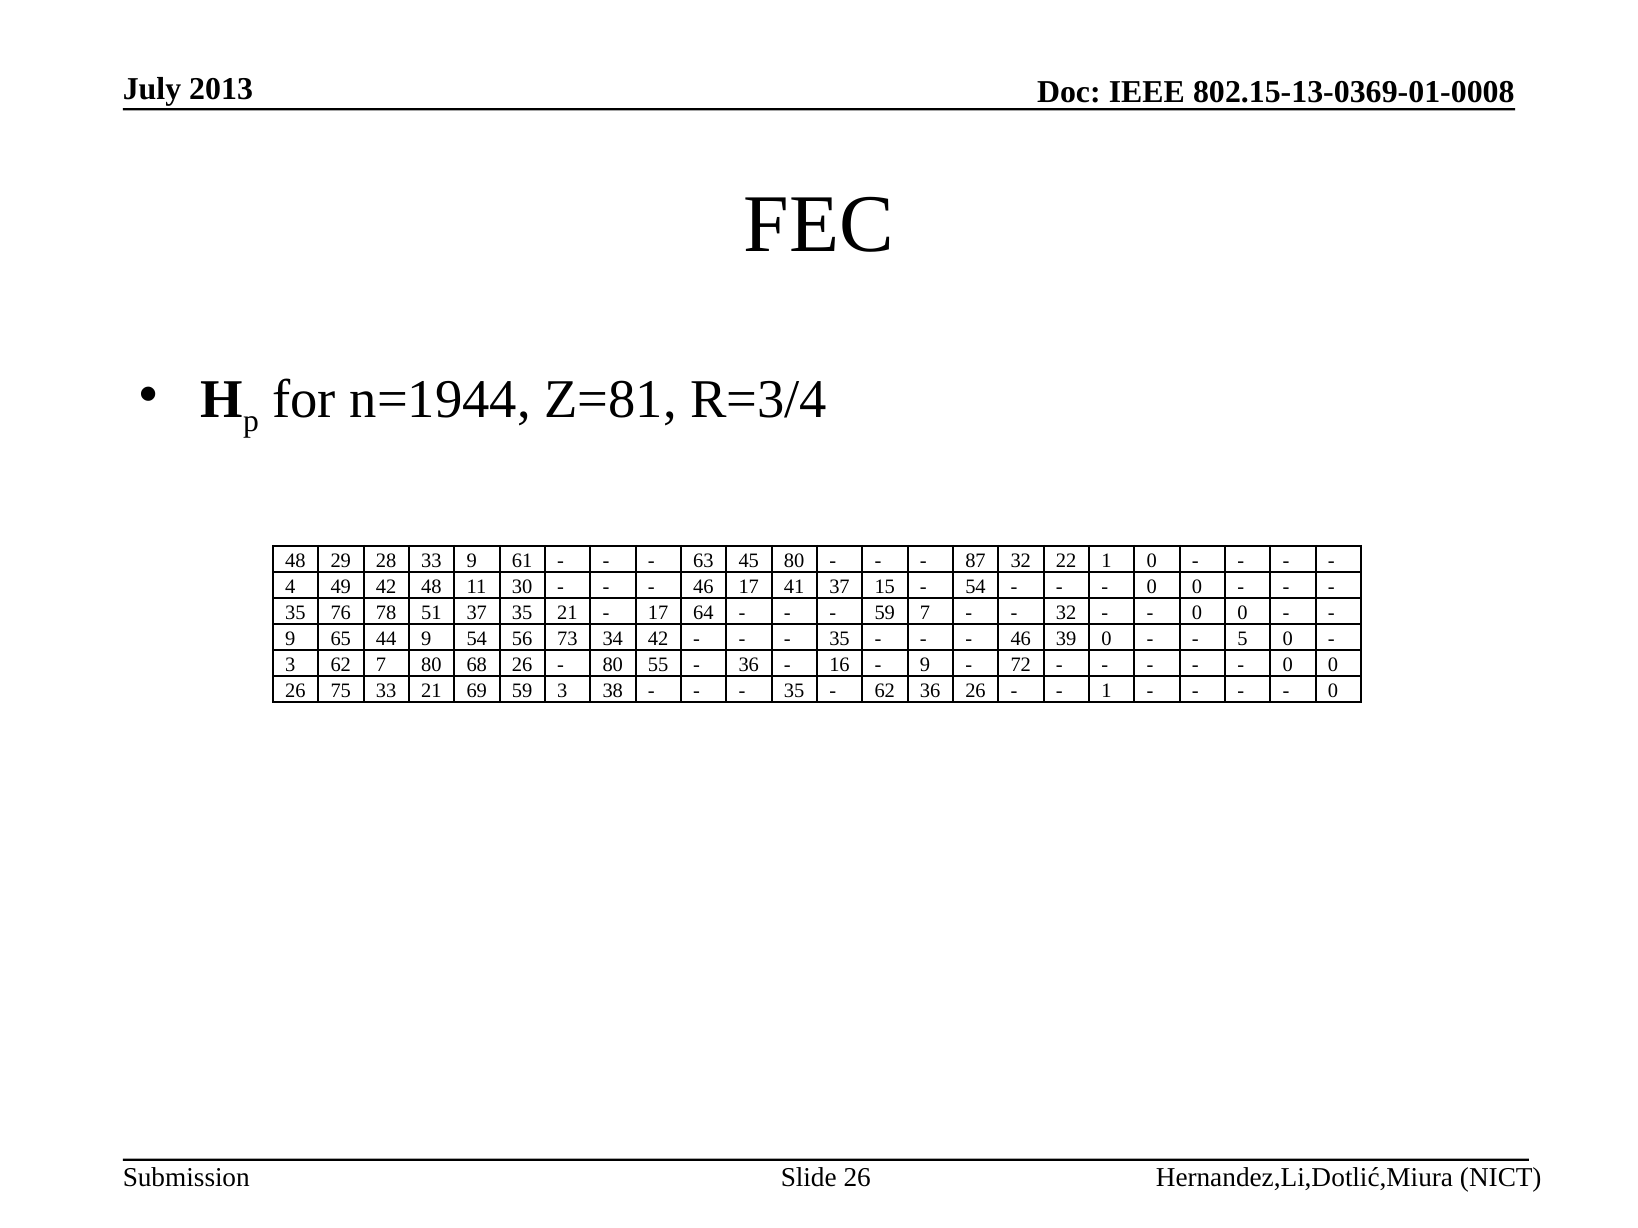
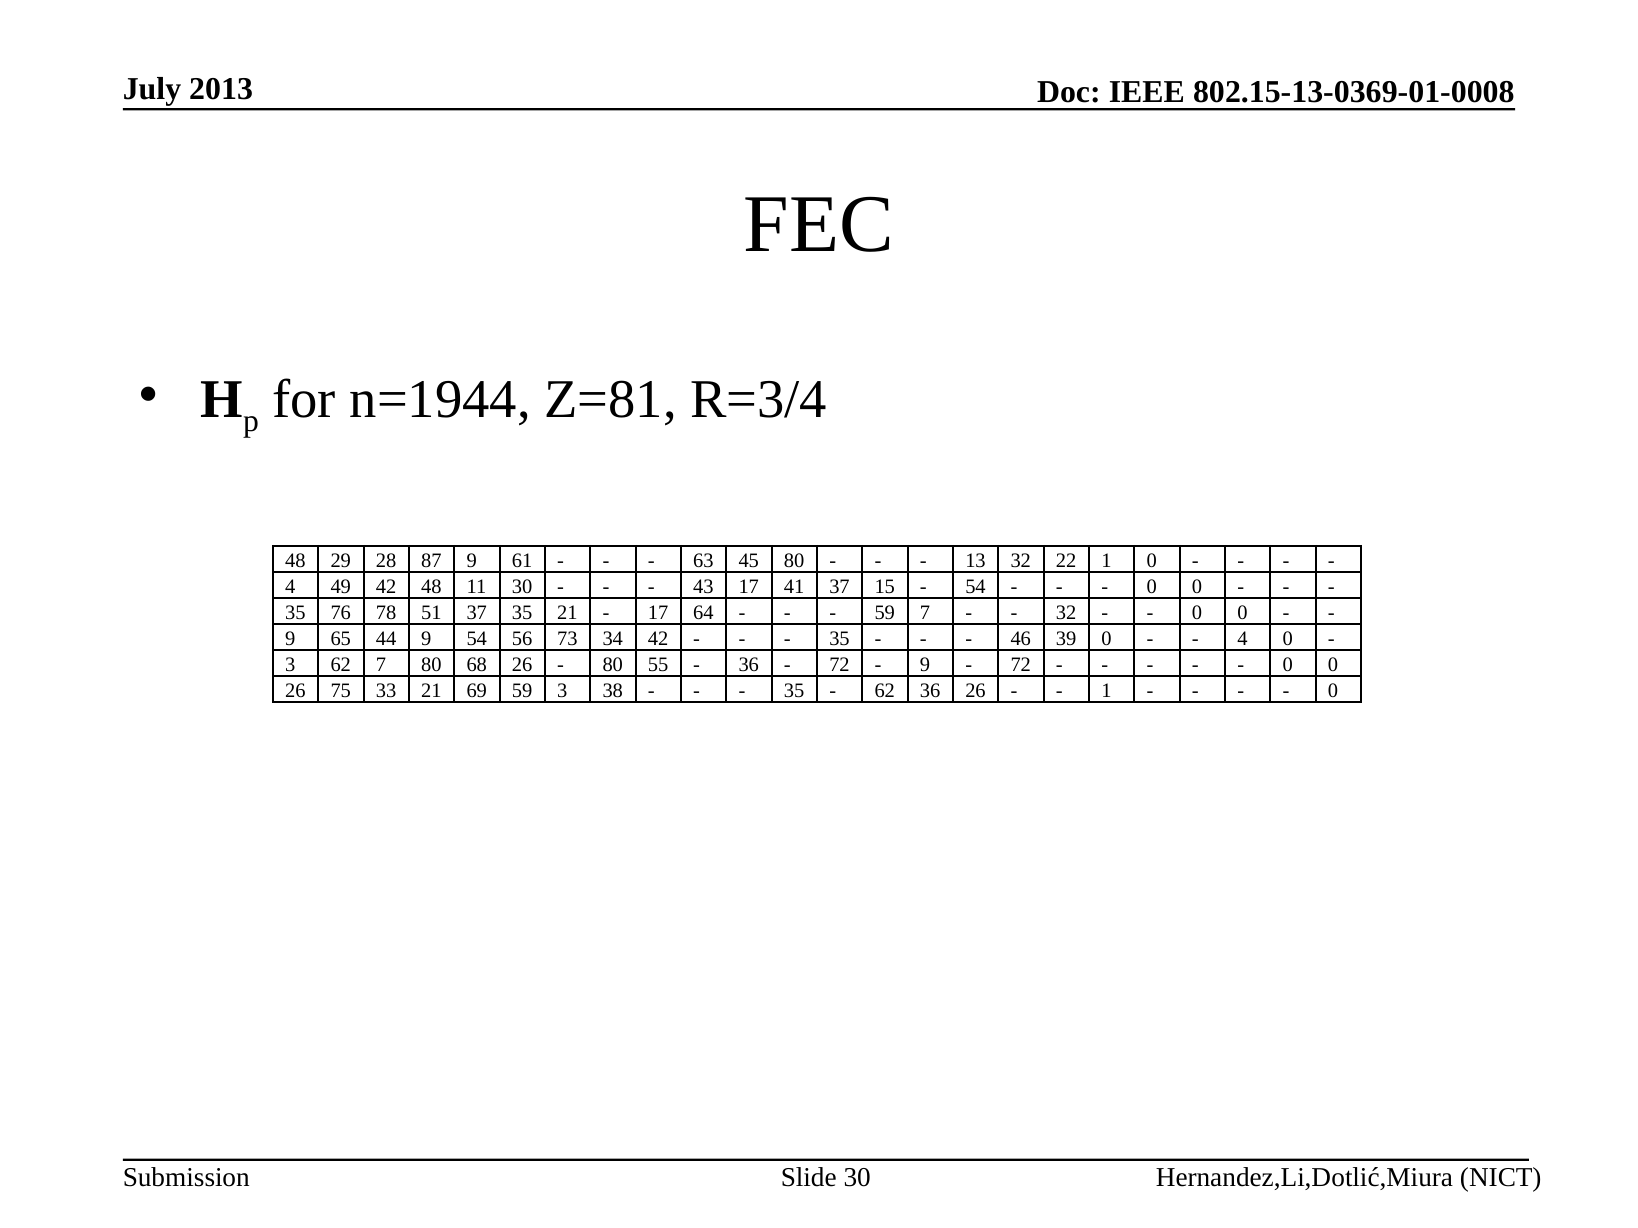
28 33: 33 -> 87 (431, 561)
87: 87 -> 13 (975, 561)
46: 46 -> 43 (703, 587)
5: 5 -> 4 (1242, 639)
16: 16 -> 72 (839, 665)
Slide 26: 26 -> 30 (857, 1178)
